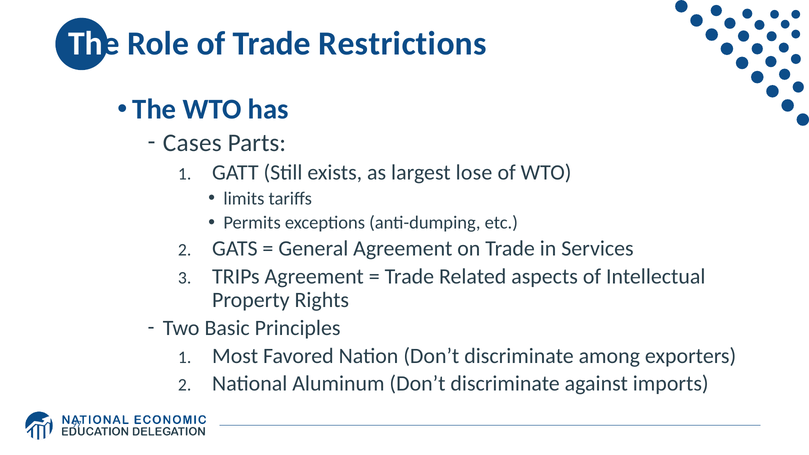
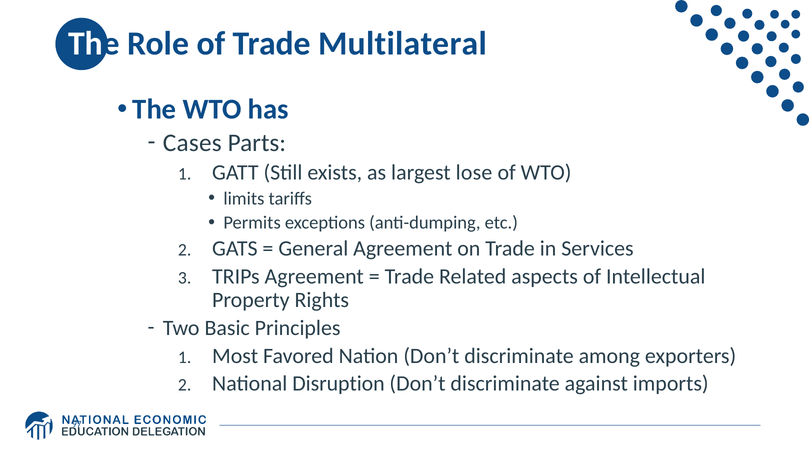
Restrictions: Restrictions -> Multilateral (403, 44)
Aluminum: Aluminum -> Disruption (338, 384)
